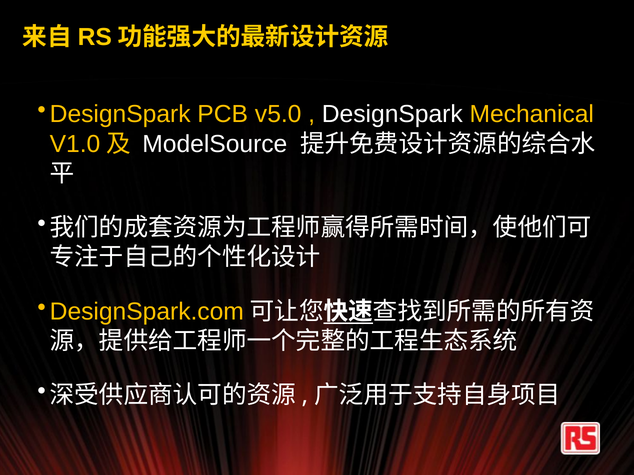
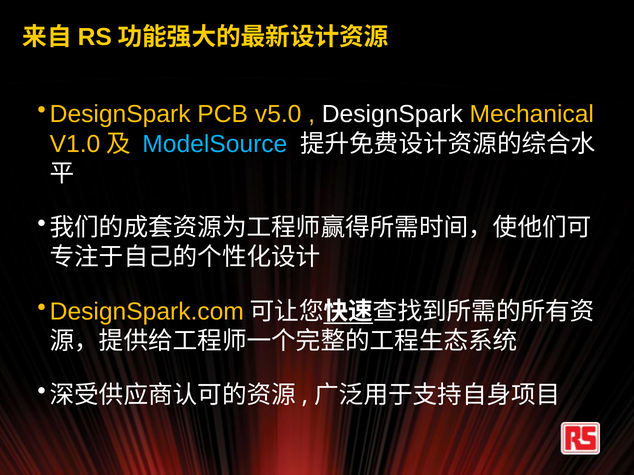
ModelSource colour: white -> light blue (215, 144)
